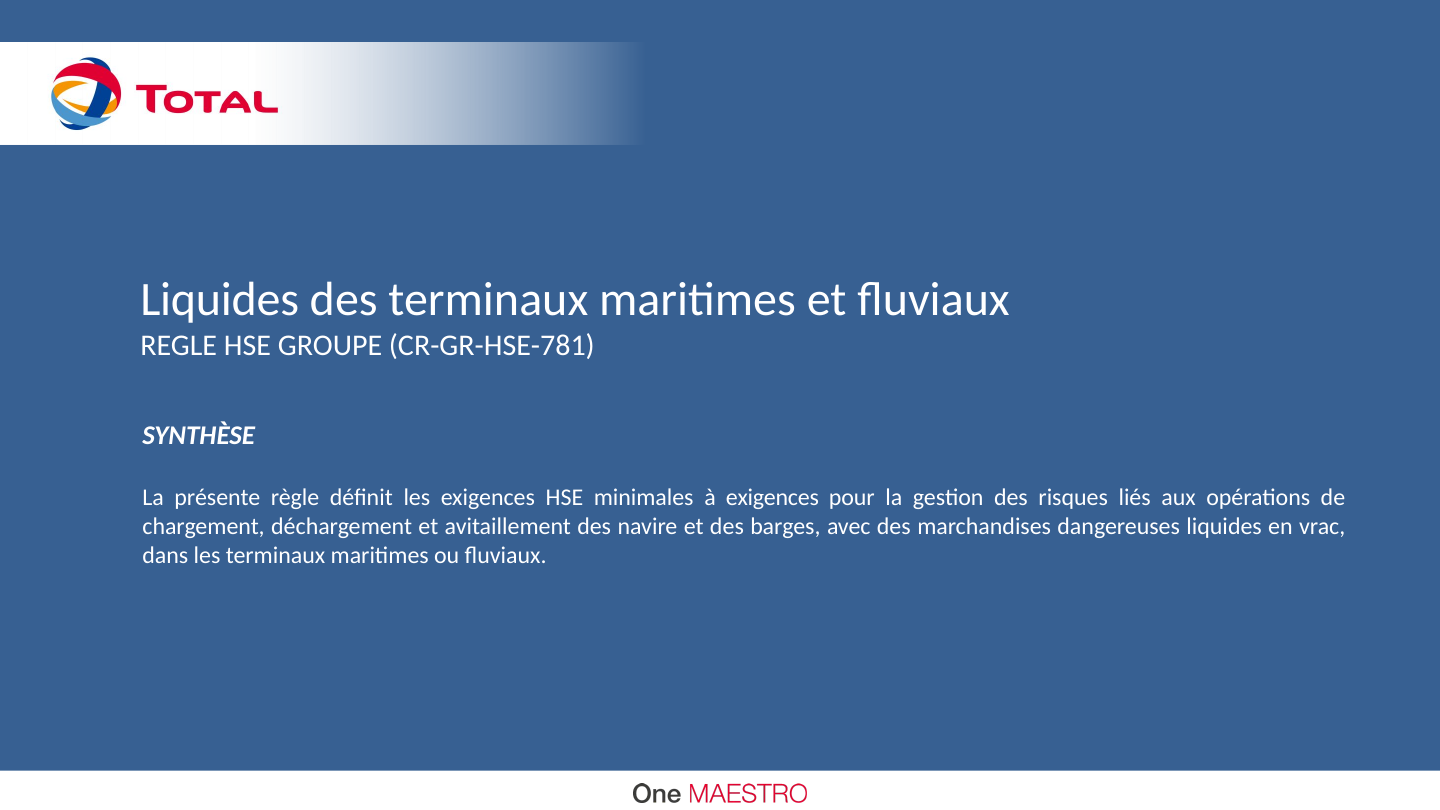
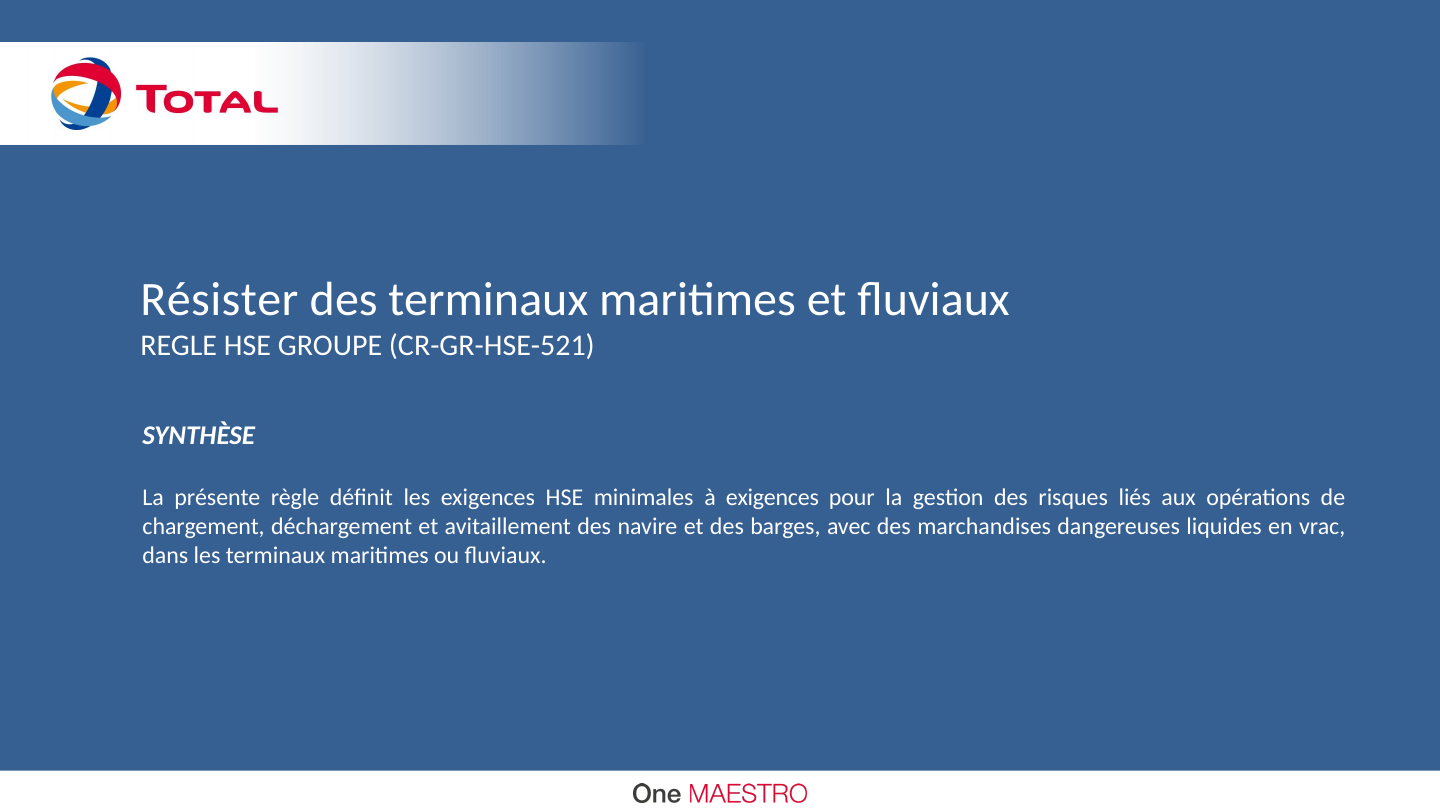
Liquides: Liquides -> Résister (219, 300)
CR-GR-HSE-781: CR-GR-HSE-781 -> CR-GR-HSE-521 (492, 346)
